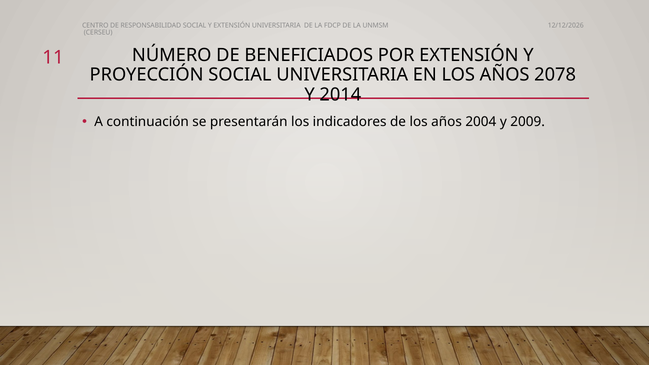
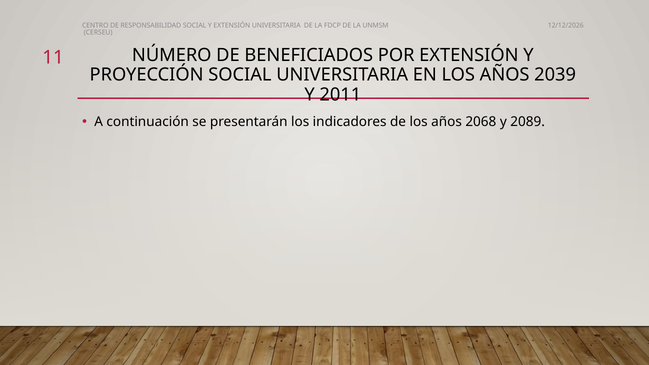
2078: 2078 -> 2039 (555, 75)
2014: 2014 -> 2011 (340, 95)
2004: 2004 -> 2068 (481, 122)
2009: 2009 -> 2089 (528, 122)
